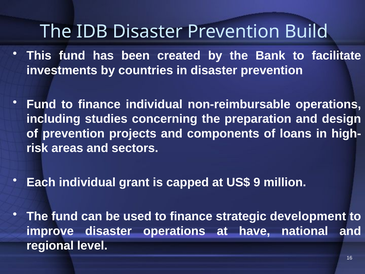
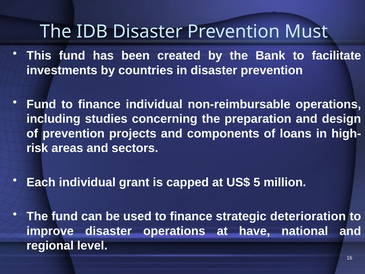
Build: Build -> Must (306, 32)
9: 9 -> 5 (257, 182)
development: development -> deterioration (308, 216)
